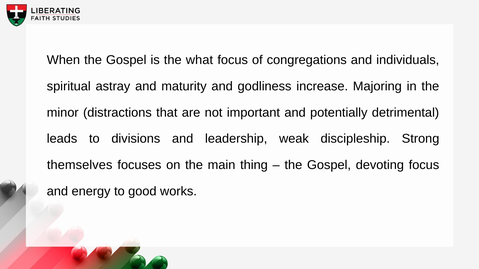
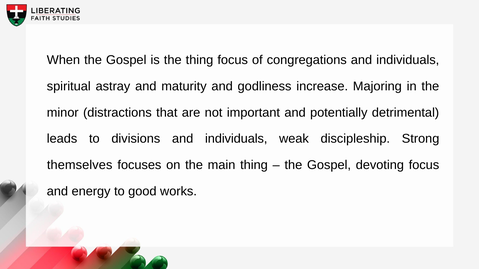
the what: what -> thing (200, 60)
divisions and leadership: leadership -> individuals (236, 139)
